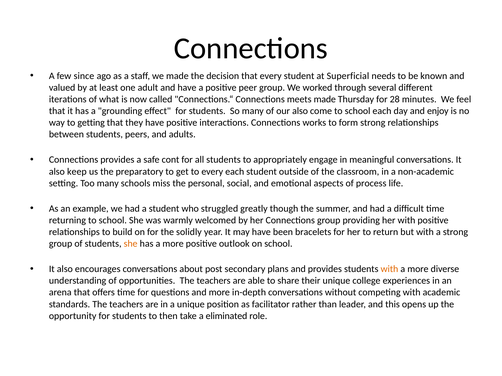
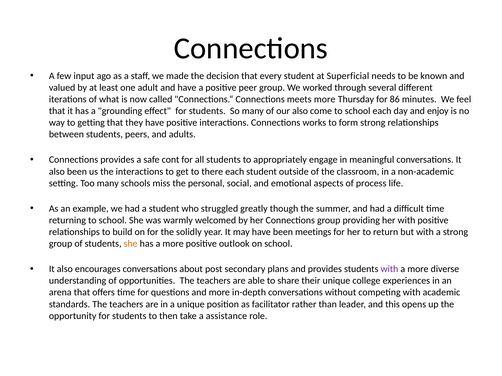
since: since -> input (84, 76)
meets made: made -> more (325, 99)
28: 28 -> 86 (395, 99)
also keep: keep -> been (77, 172)
the preparatory: preparatory -> interactions (139, 172)
to every: every -> there (212, 172)
bracelets: bracelets -> meetings (313, 232)
with colour: orange -> purple (389, 269)
eliminated: eliminated -> assistance (226, 316)
